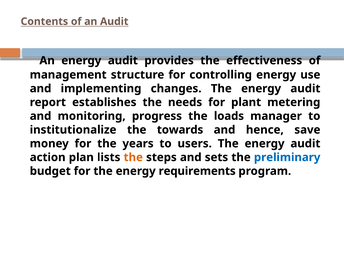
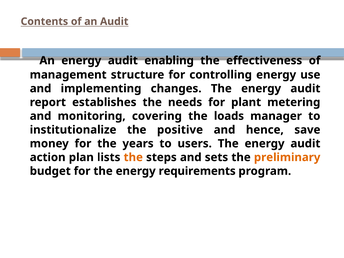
provides: provides -> enabling (169, 61)
progress: progress -> covering (157, 116)
towards: towards -> positive (180, 130)
preliminary colour: blue -> orange (287, 157)
